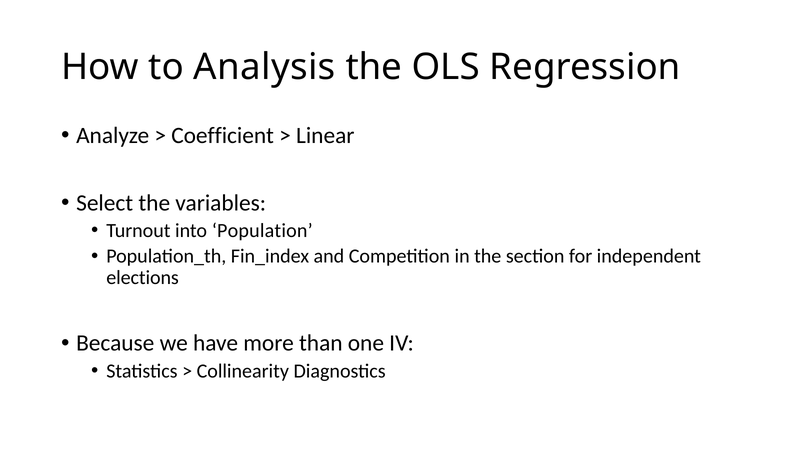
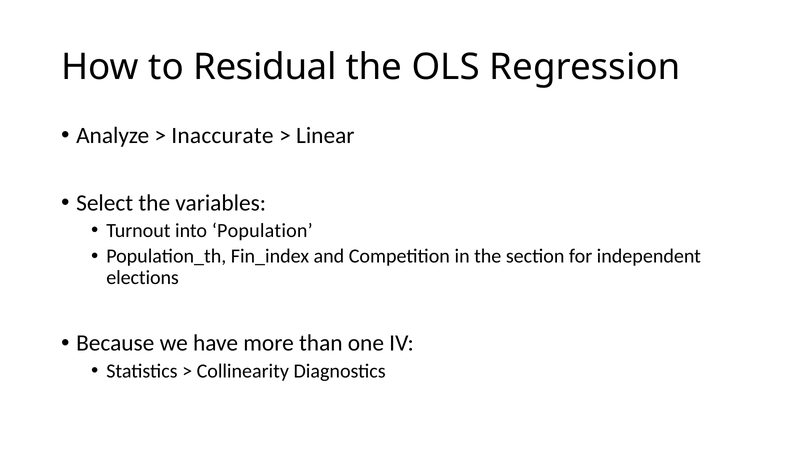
Analysis: Analysis -> Residual (265, 67)
Coefficient: Coefficient -> Inaccurate (222, 136)
